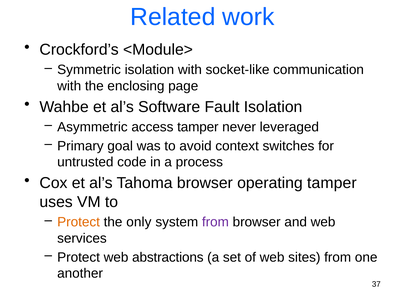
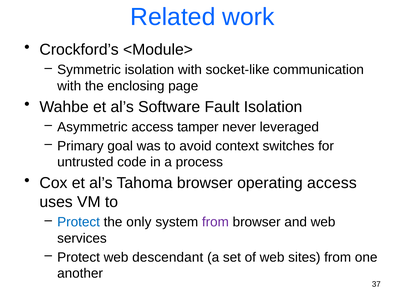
operating tamper: tamper -> access (332, 183)
Protect colour: orange -> blue (79, 222)
abstractions: abstractions -> descendant (168, 257)
